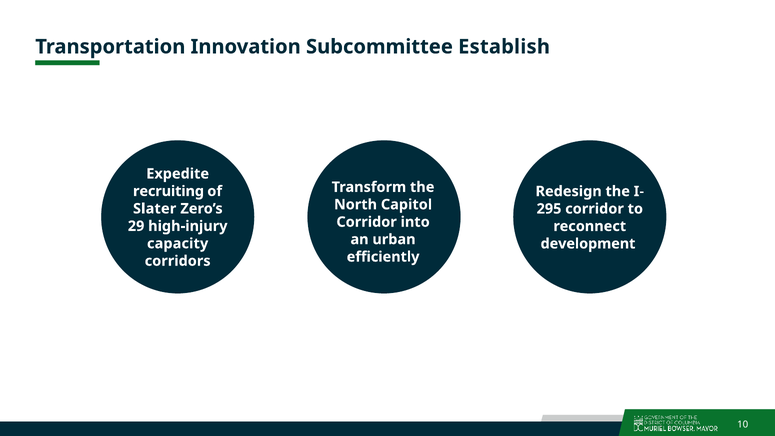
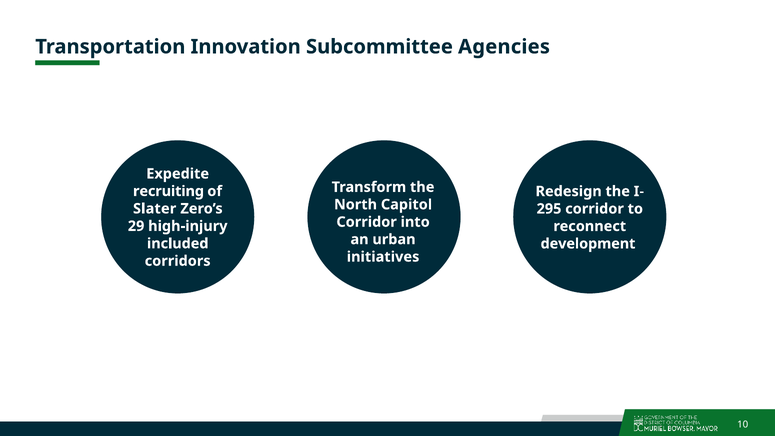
Establish: Establish -> Agencies (504, 47)
capacity: capacity -> included (178, 243)
efficiently: efficiently -> initiatives (383, 257)
